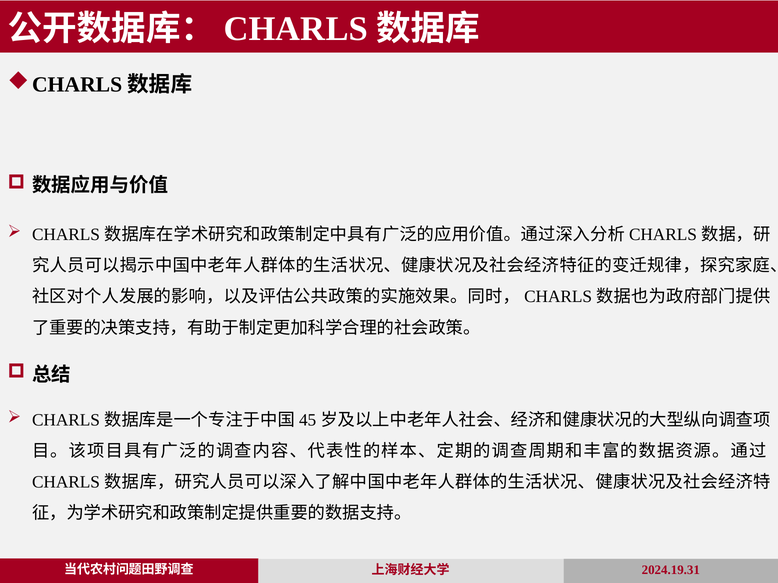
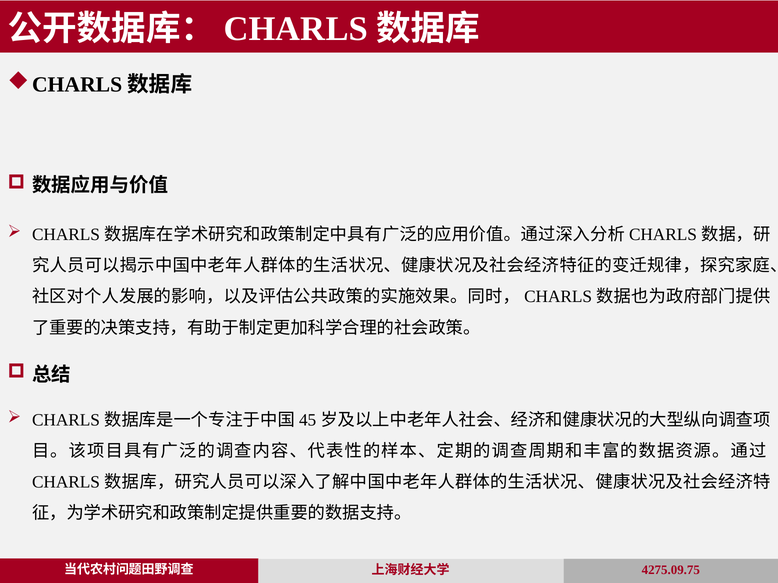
2024.19.31: 2024.19.31 -> 4275.09.75 (671, 570)
